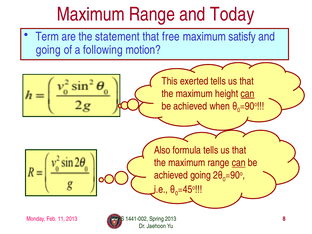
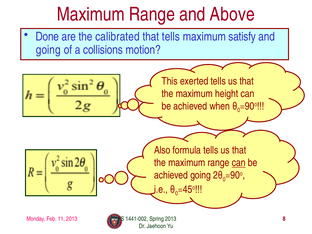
Today: Today -> Above (232, 14)
Term: Term -> Done (47, 37)
statement: statement -> calibrated (117, 37)
that free: free -> tells (171, 37)
following: following -> collisions (103, 50)
can underline: present -> none (248, 94)
